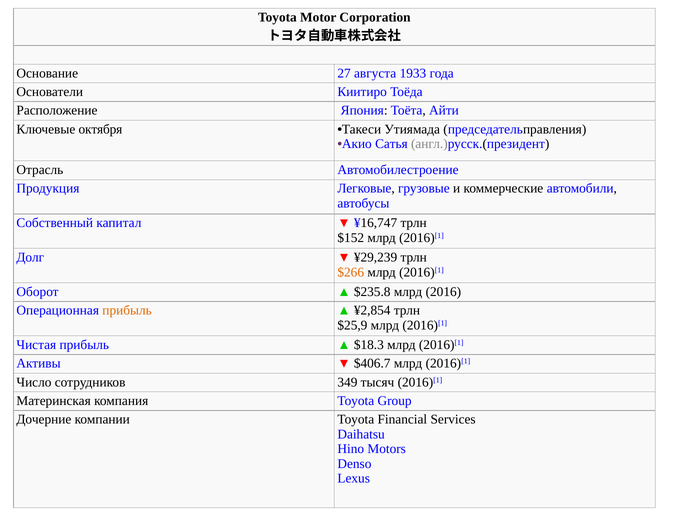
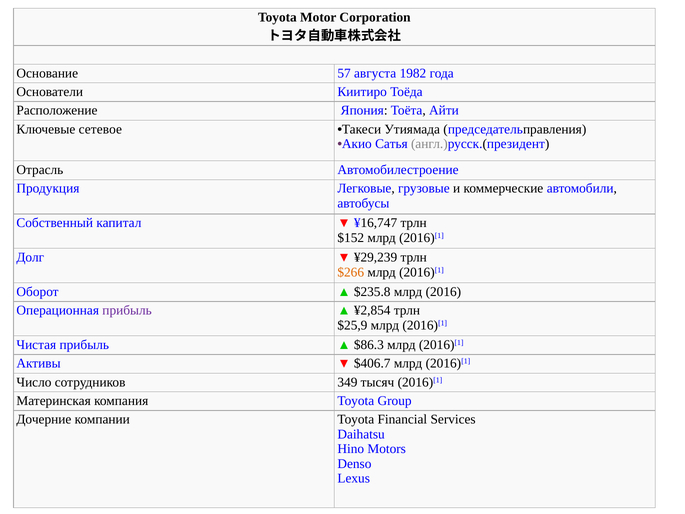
27: 27 -> 57 (344, 73)
1933: 1933 -> 1982 (413, 73)
октября: октября -> сетевое (100, 129)
прибыль colour: orange -> purple (127, 310)
$18.3: $18.3 -> $86.3 (369, 345)
